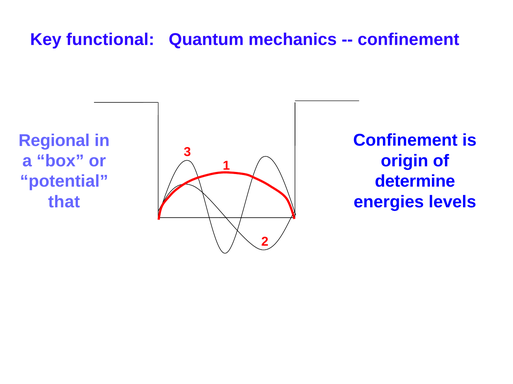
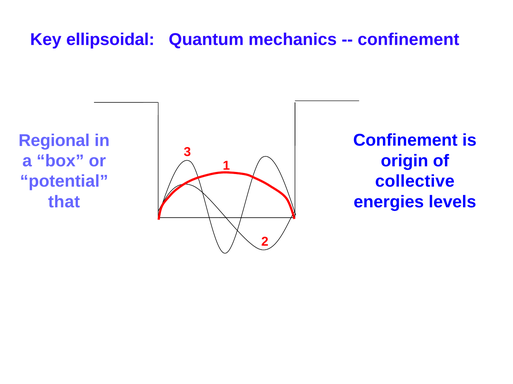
functional: functional -> ellipsoidal (110, 40)
determine: determine -> collective (415, 182)
